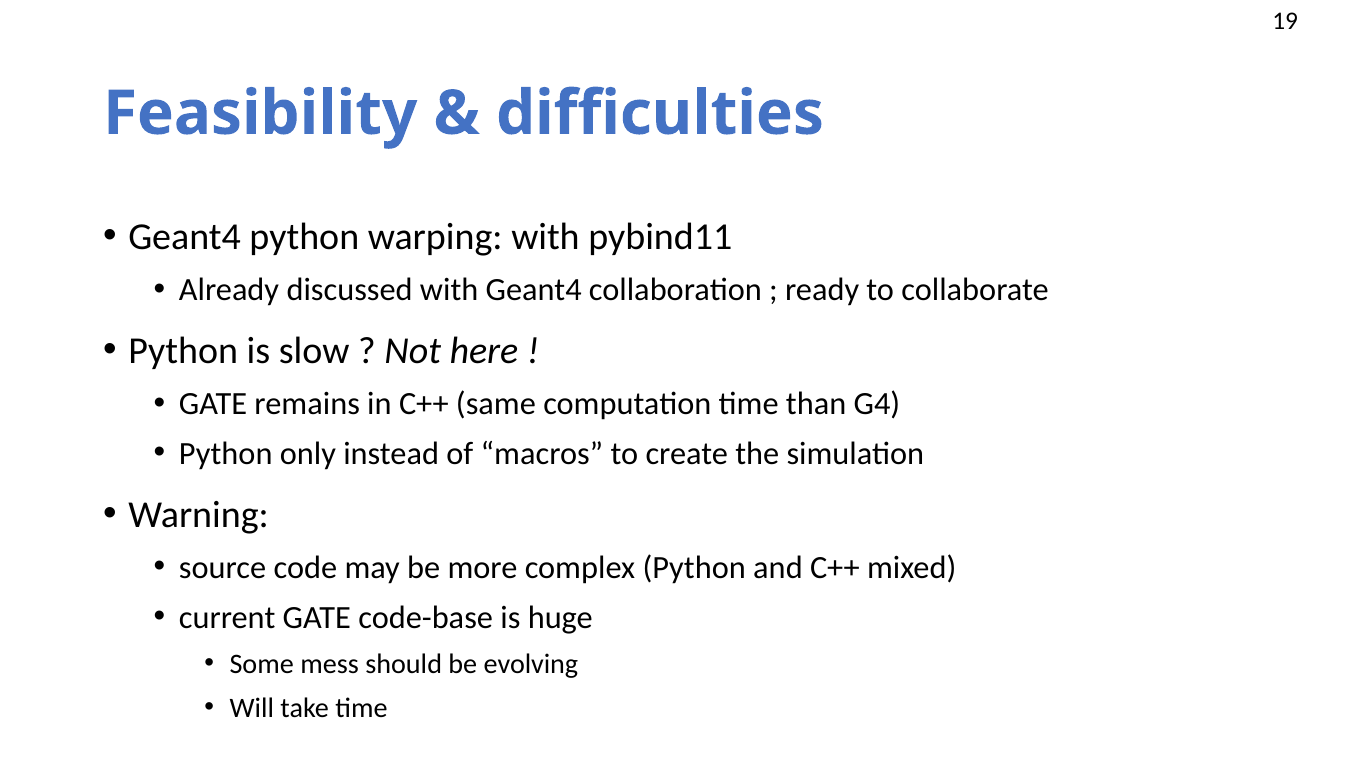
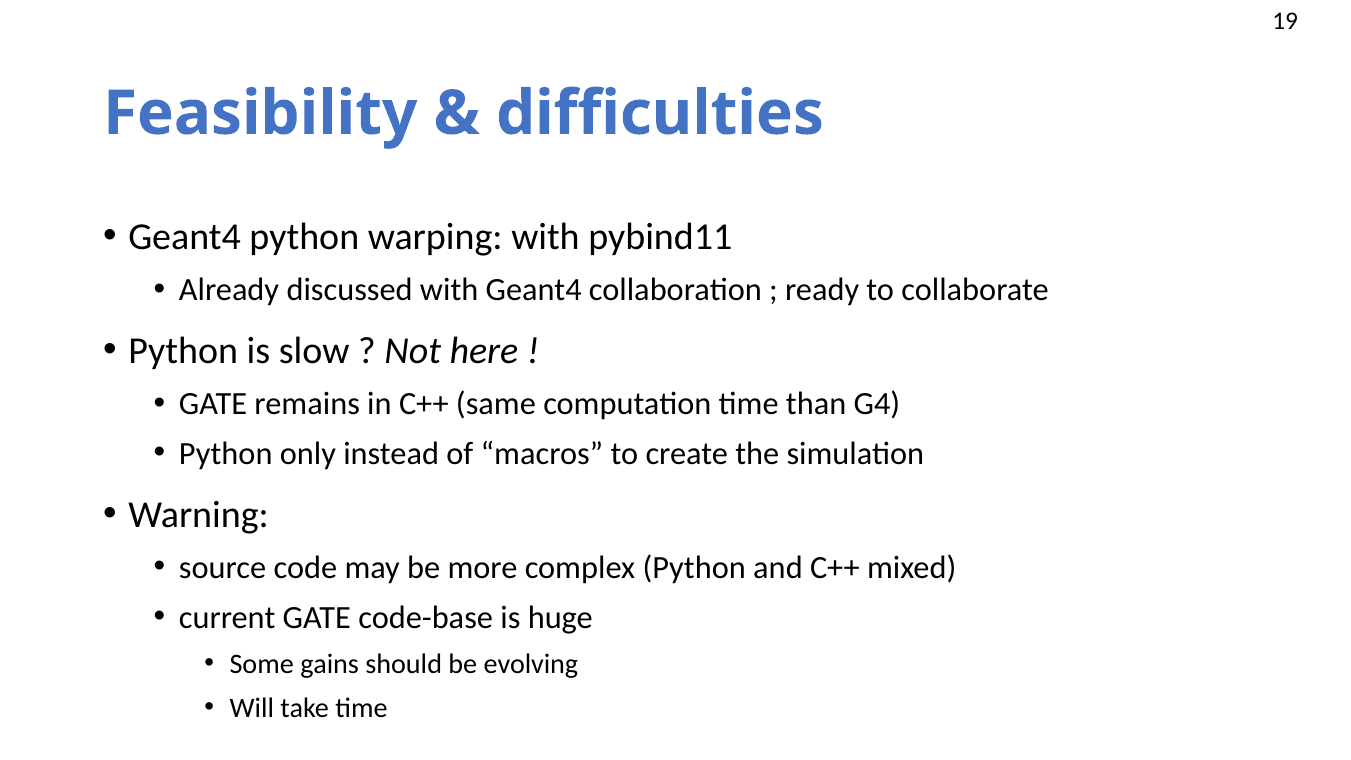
mess: mess -> gains (330, 664)
